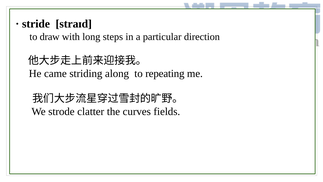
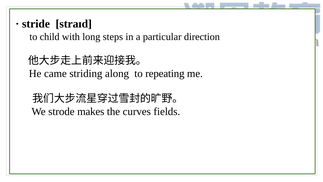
draw: draw -> child (50, 37)
clatter: clatter -> makes (91, 111)
